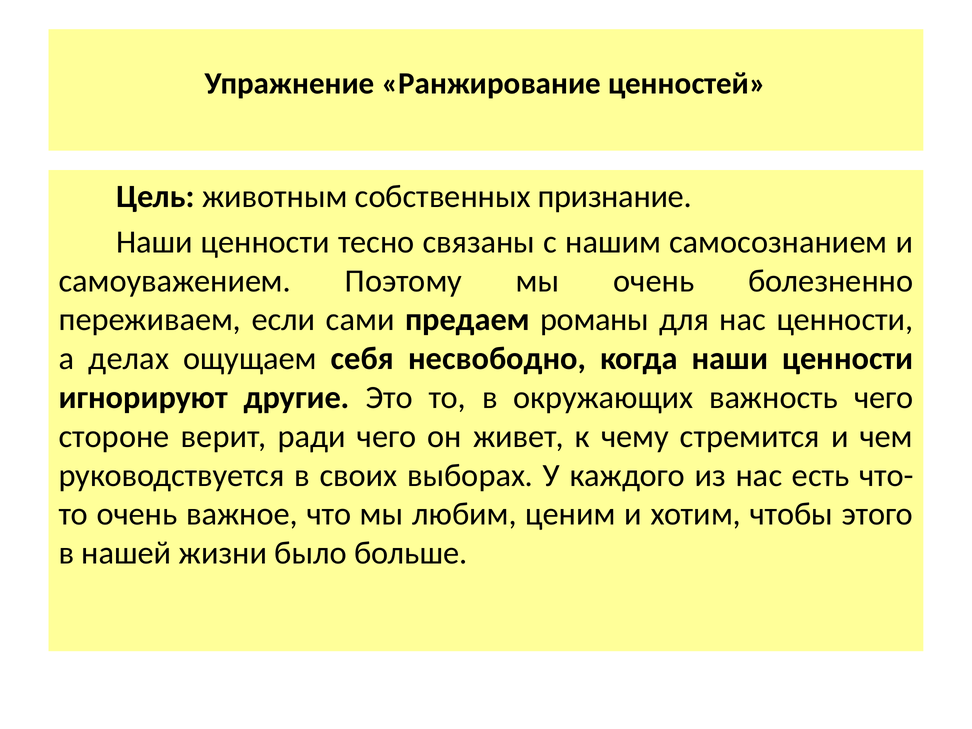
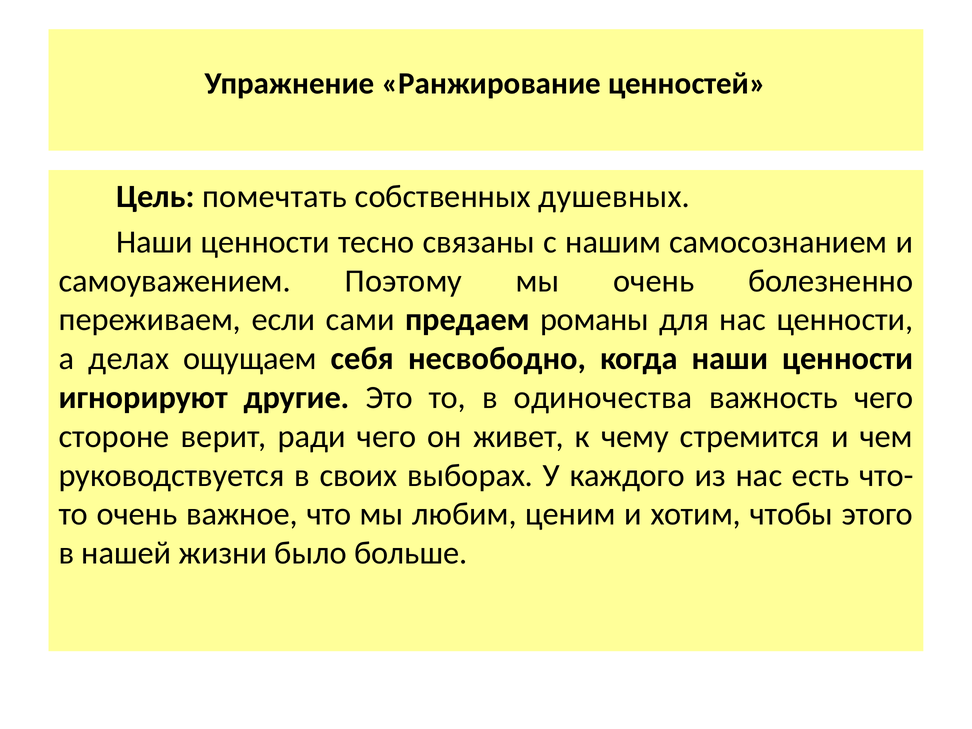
животным: животным -> помечтать (275, 197)
признание: признание -> душевных (614, 197)
окружающих: окружающих -> одиночества (603, 398)
